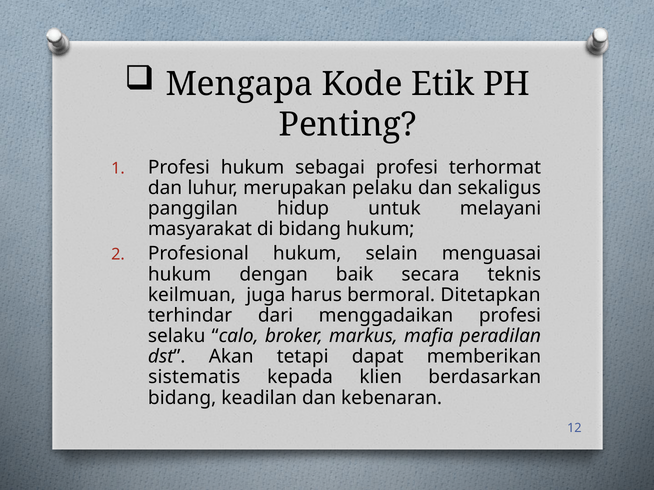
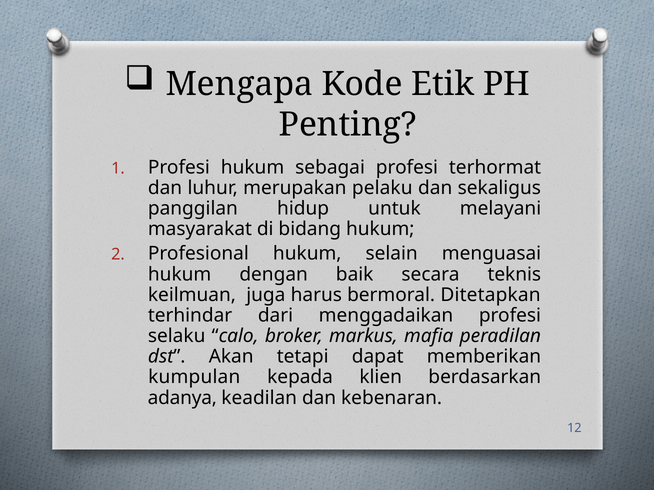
sistematis: sistematis -> kumpulan (194, 378)
bidang: bidang -> adanya (182, 398)
